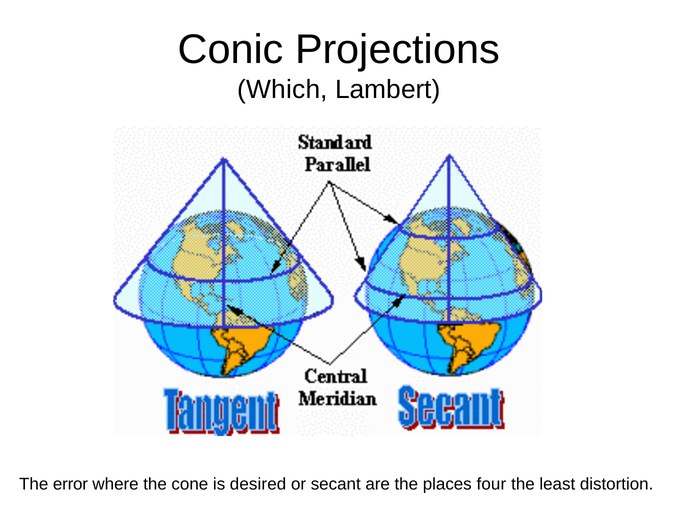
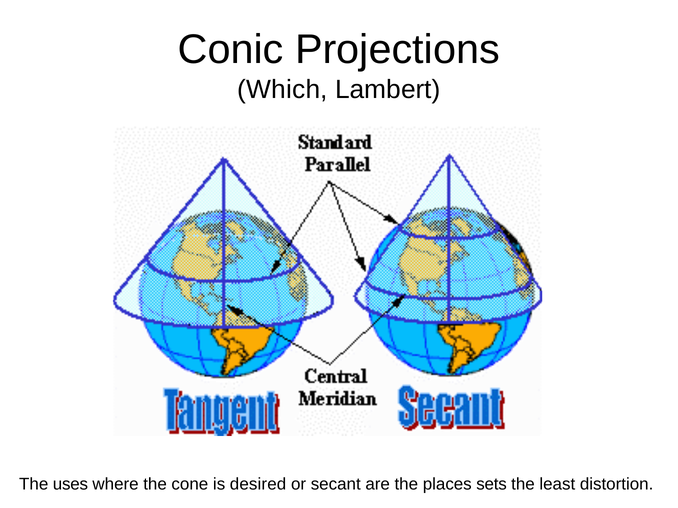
error: error -> uses (70, 485)
four: four -> sets (492, 485)
